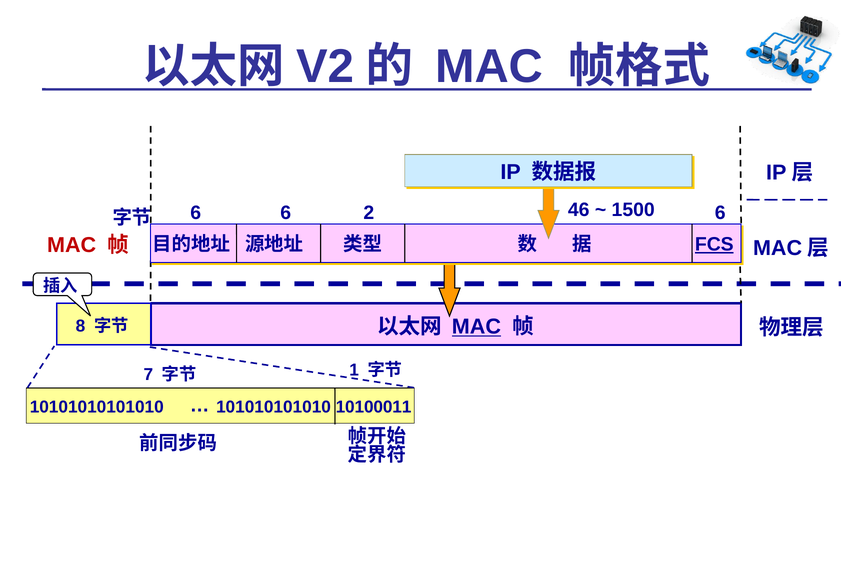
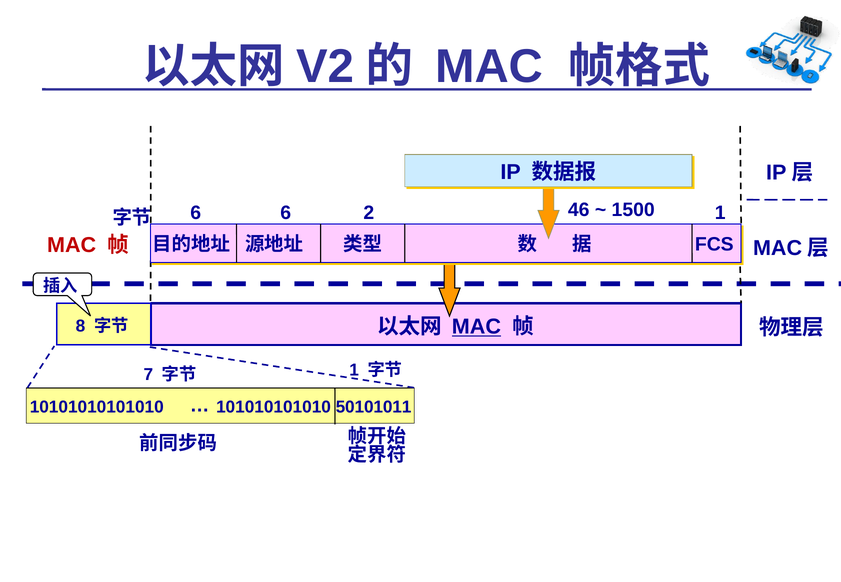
2 6: 6 -> 1 (720, 213)
FCS underline: present -> none (714, 245)
10100011: 10100011 -> 50101011 (374, 407)
